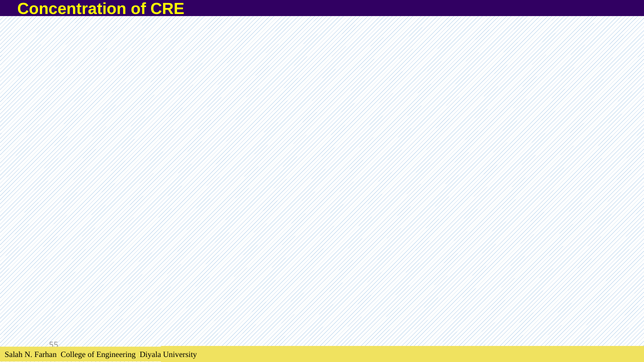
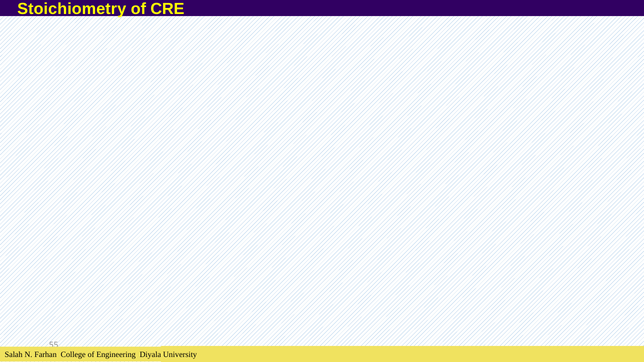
Concentration: Concentration -> Stoichiometry (72, 9)
